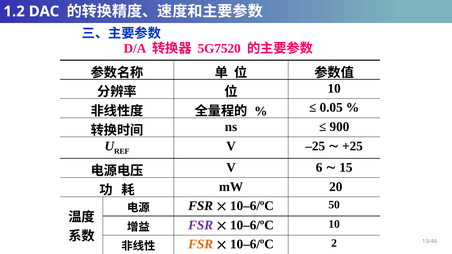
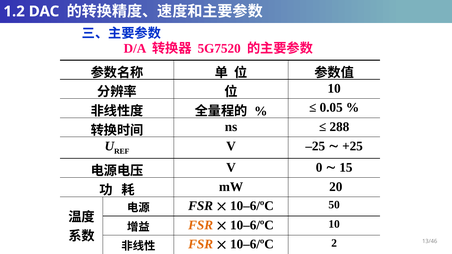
900: 900 -> 288 (339, 127)
6: 6 -> 0 (319, 168)
FSR colour: purple -> orange (201, 225)
